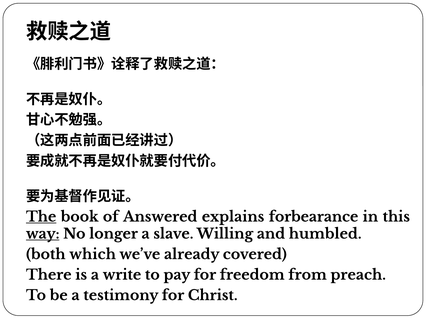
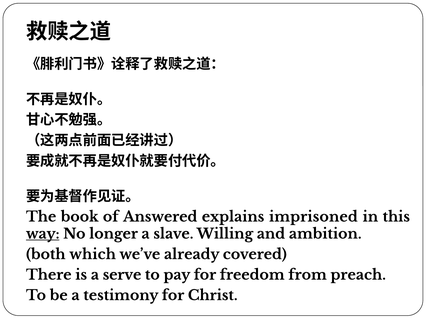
The underline: present -> none (41, 216)
forbearance: forbearance -> imprisoned (313, 216)
humbled: humbled -> ambition (325, 234)
write: write -> serve (122, 274)
